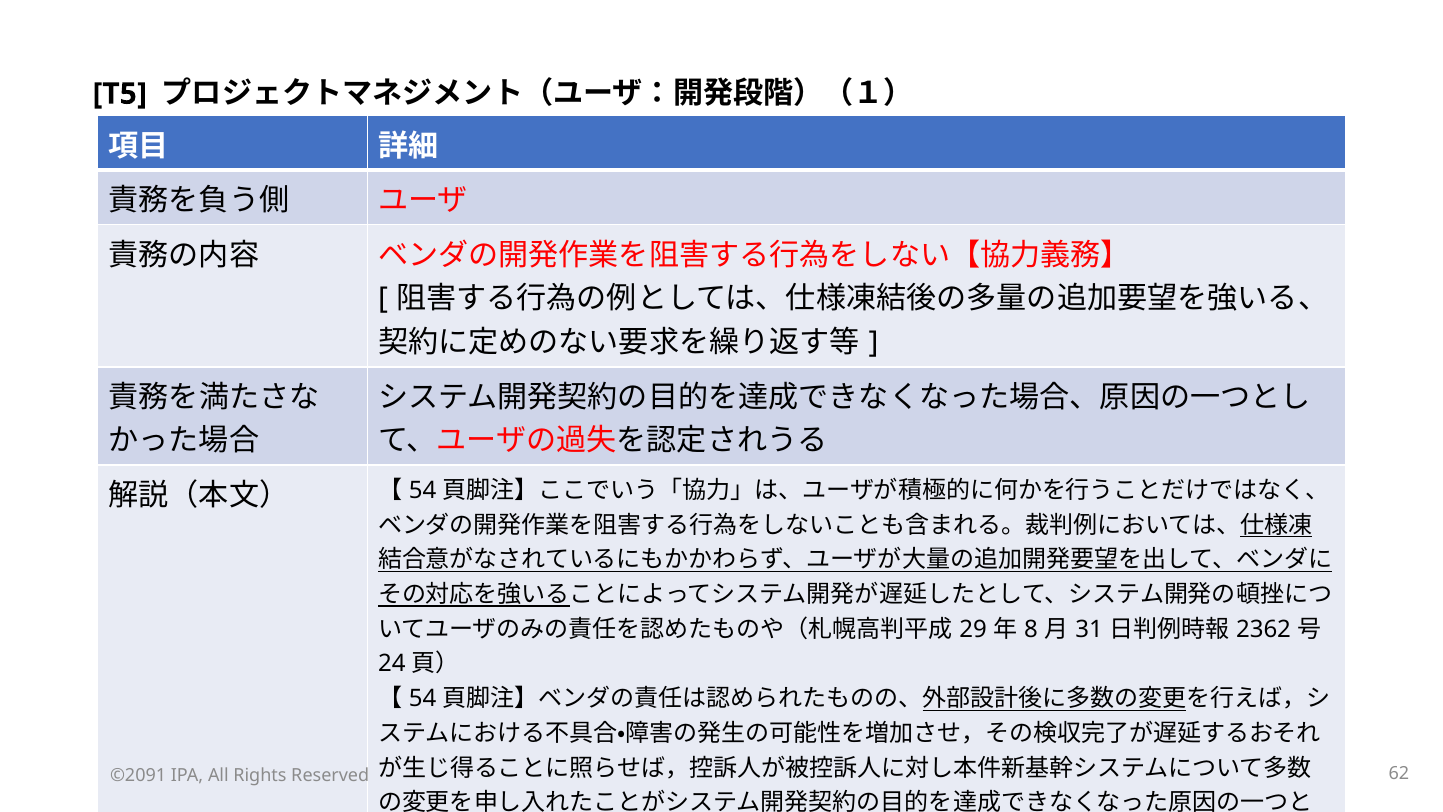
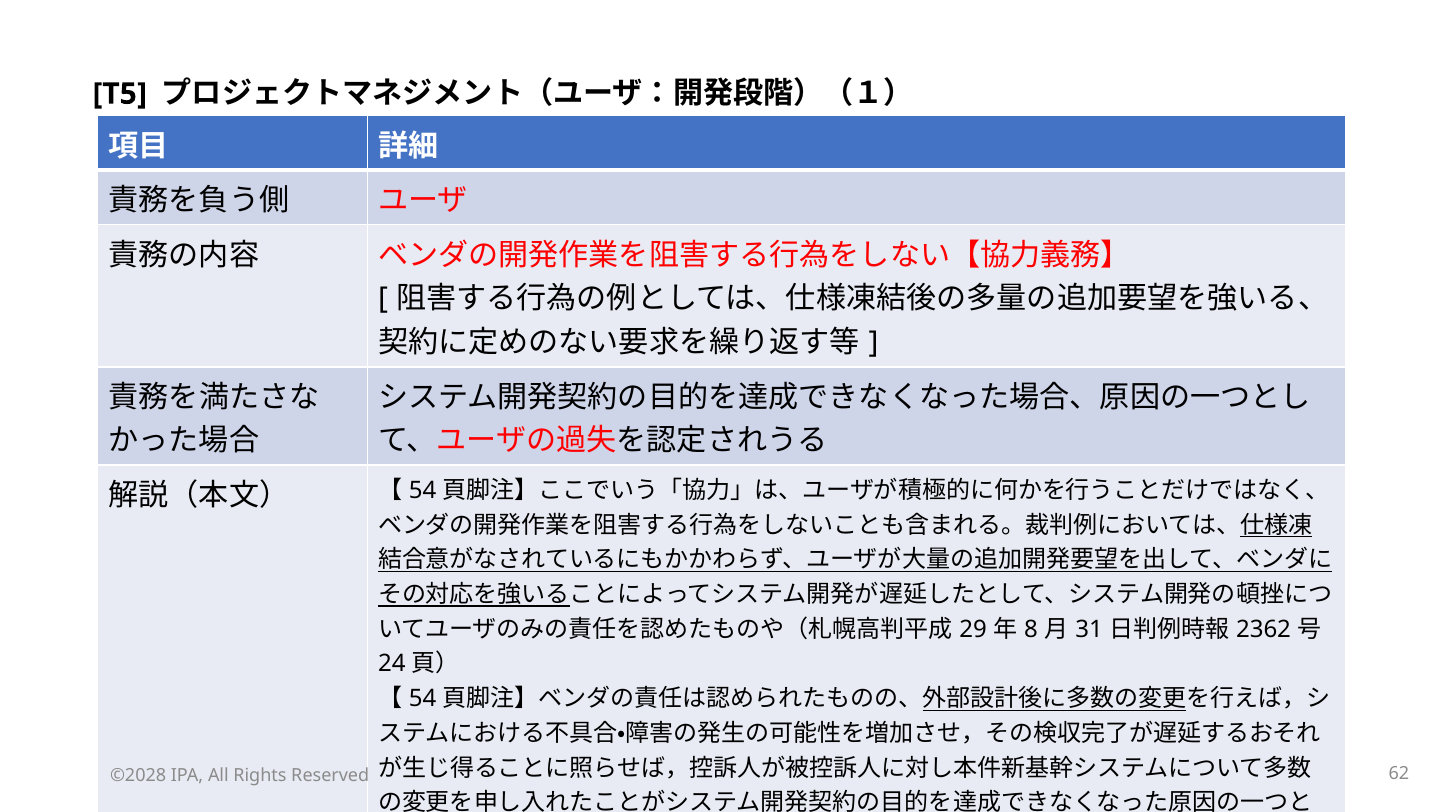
©2091: ©2091 -> ©2028 (138, 775)
